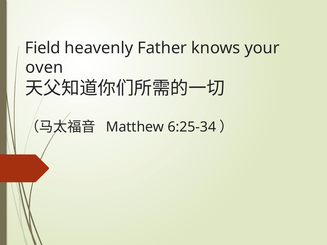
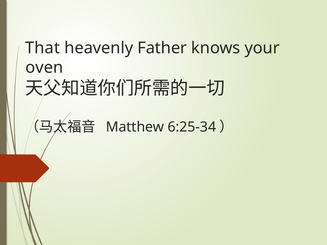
Field: Field -> That (43, 48)
